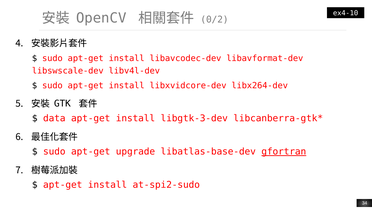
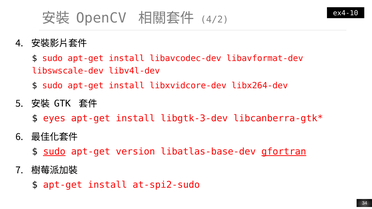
0/2: 0/2 -> 4/2 (214, 20)
data: data -> eyes (54, 118)
sudo underline: none -> present (54, 152)
upgrade: upgrade -> version (135, 152)
